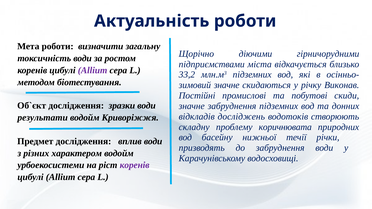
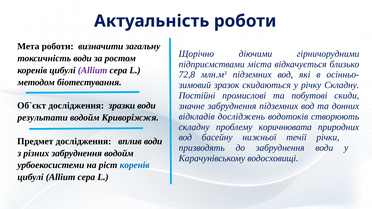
33,2: 33,2 -> 72,8 (187, 75)
значне: значне -> зразок (227, 85)
річку Виконав: Виконав -> Складну (342, 85)
різних характером: характером -> забруднення (77, 153)
коренів colour: purple -> blue (135, 165)
